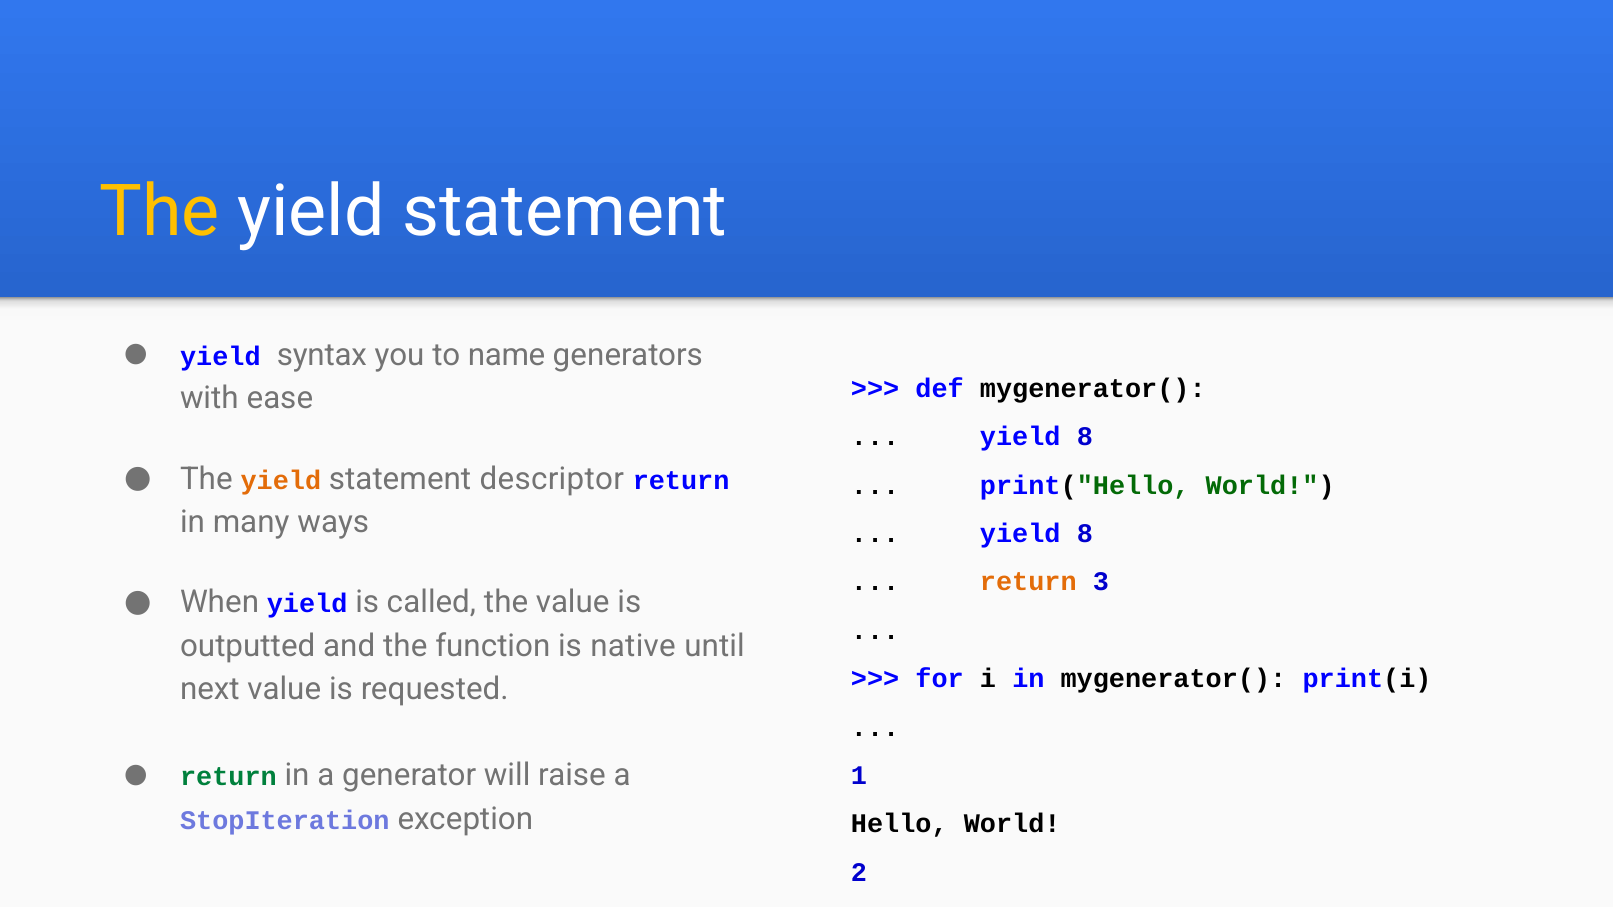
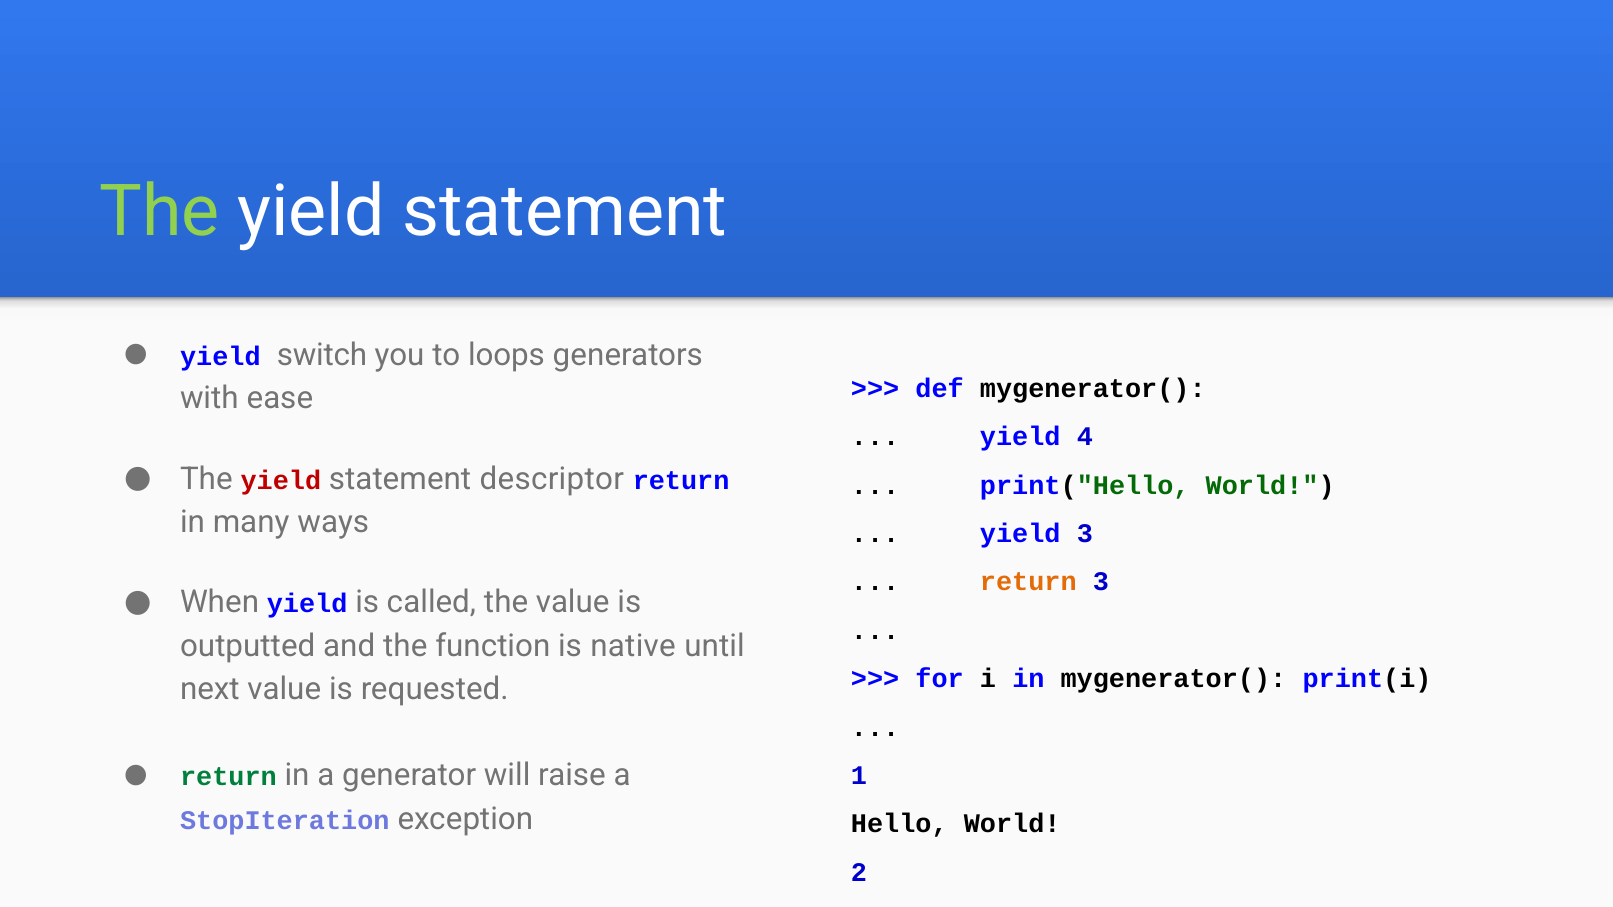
The colour: yellow -> light green (159, 212)
syntax: syntax -> switch (322, 355)
name: name -> loops (506, 355)
8: 8 -> 4 (1085, 437)
yield colour: orange -> red (281, 481)
8: 8 -> 3 (1085, 534)
